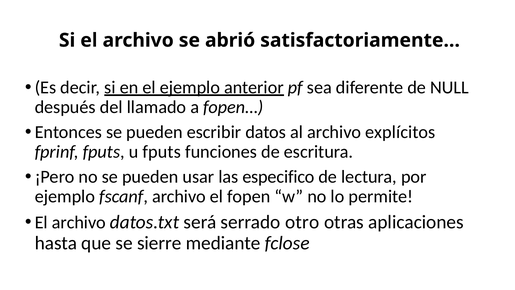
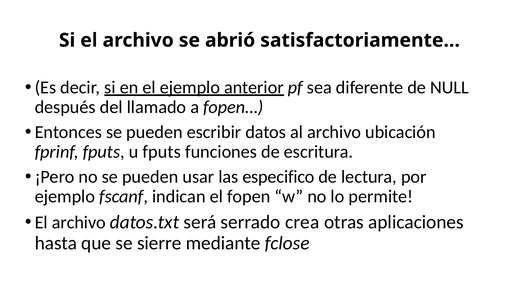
explícitos: explícitos -> ubicación (400, 132)
fscanf archivo: archivo -> indican (179, 196)
otro: otro -> crea (302, 222)
